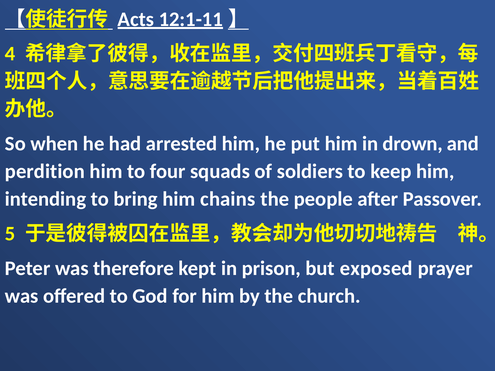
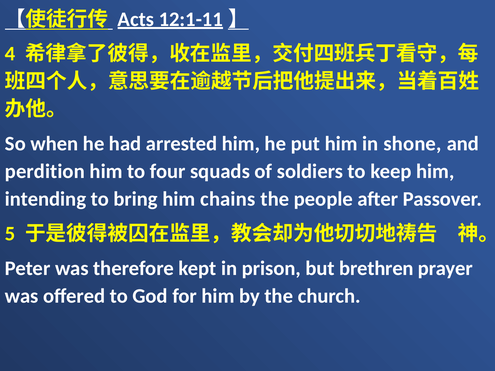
drown: drown -> shone (412, 144)
exposed: exposed -> brethren (376, 268)
